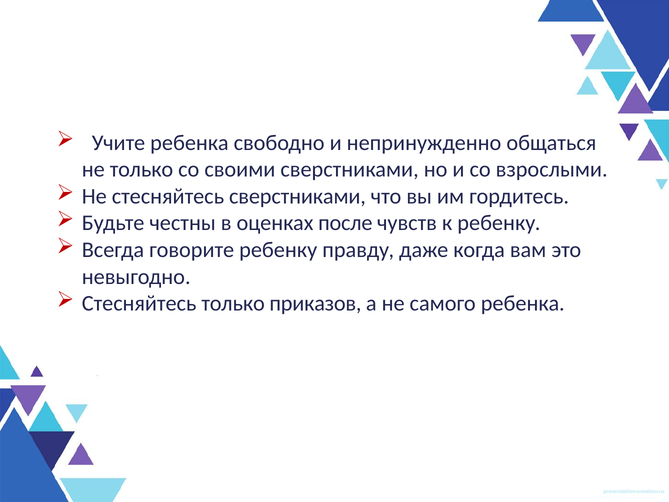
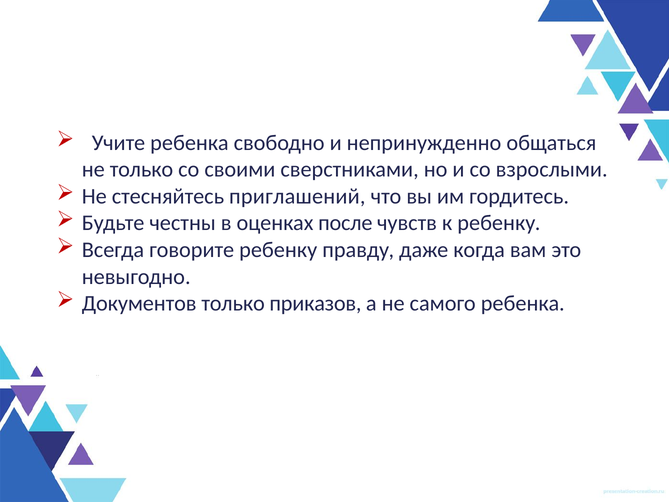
стесняйтесь сверстниками: сверстниками -> приглашений (297, 196)
Стесняйтесь: Стесняйтесь -> Документов (139, 303)
